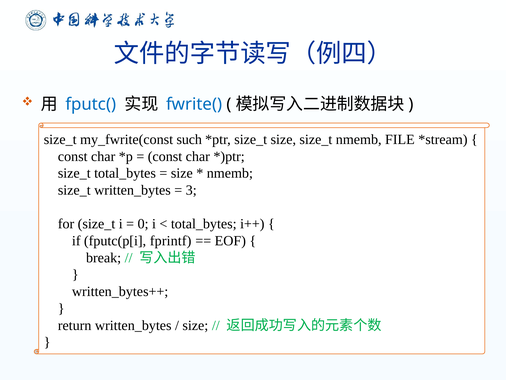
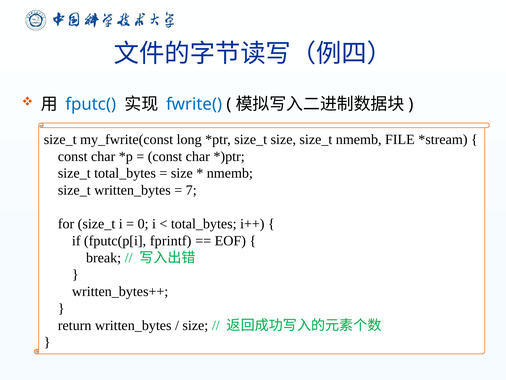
such: such -> long (189, 139)
3: 3 -> 7 (191, 190)
